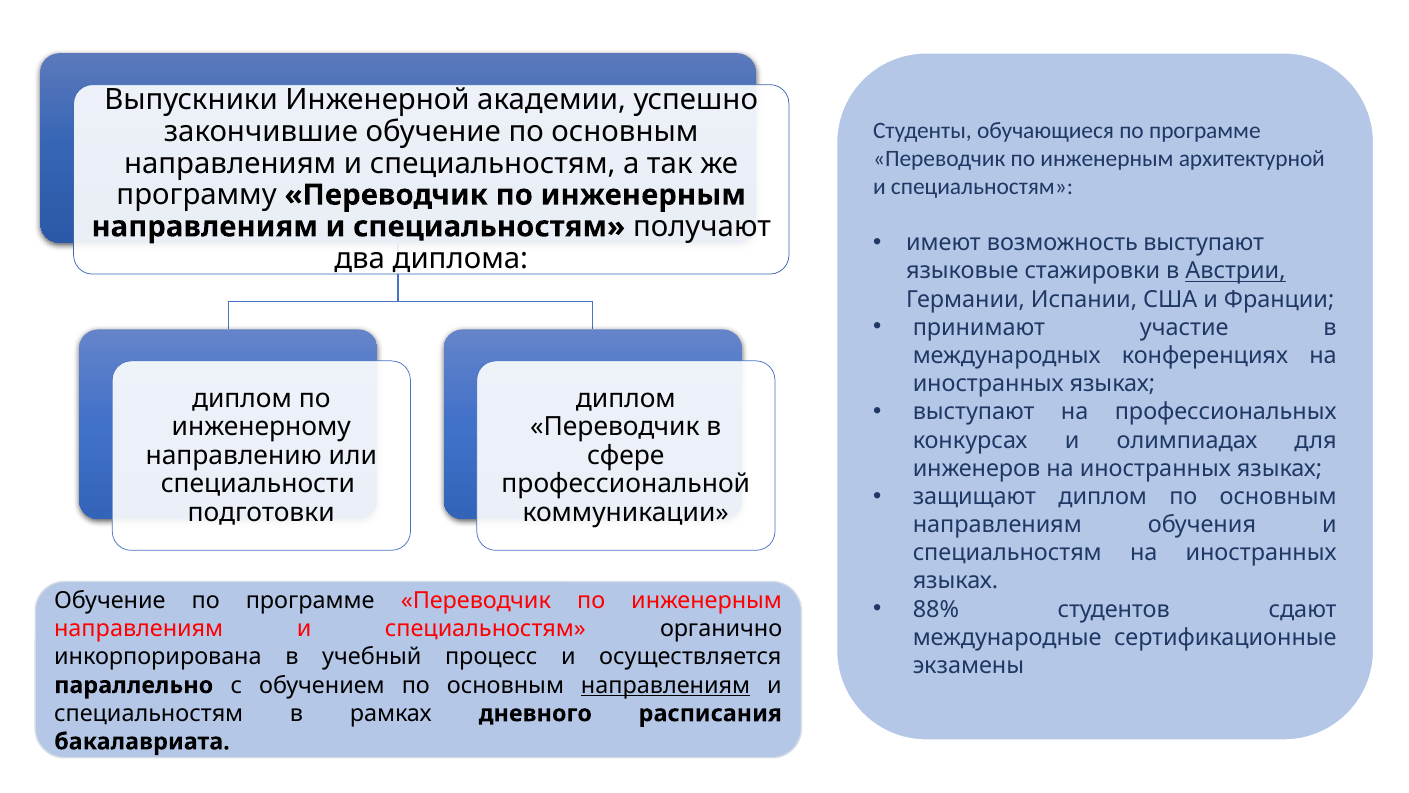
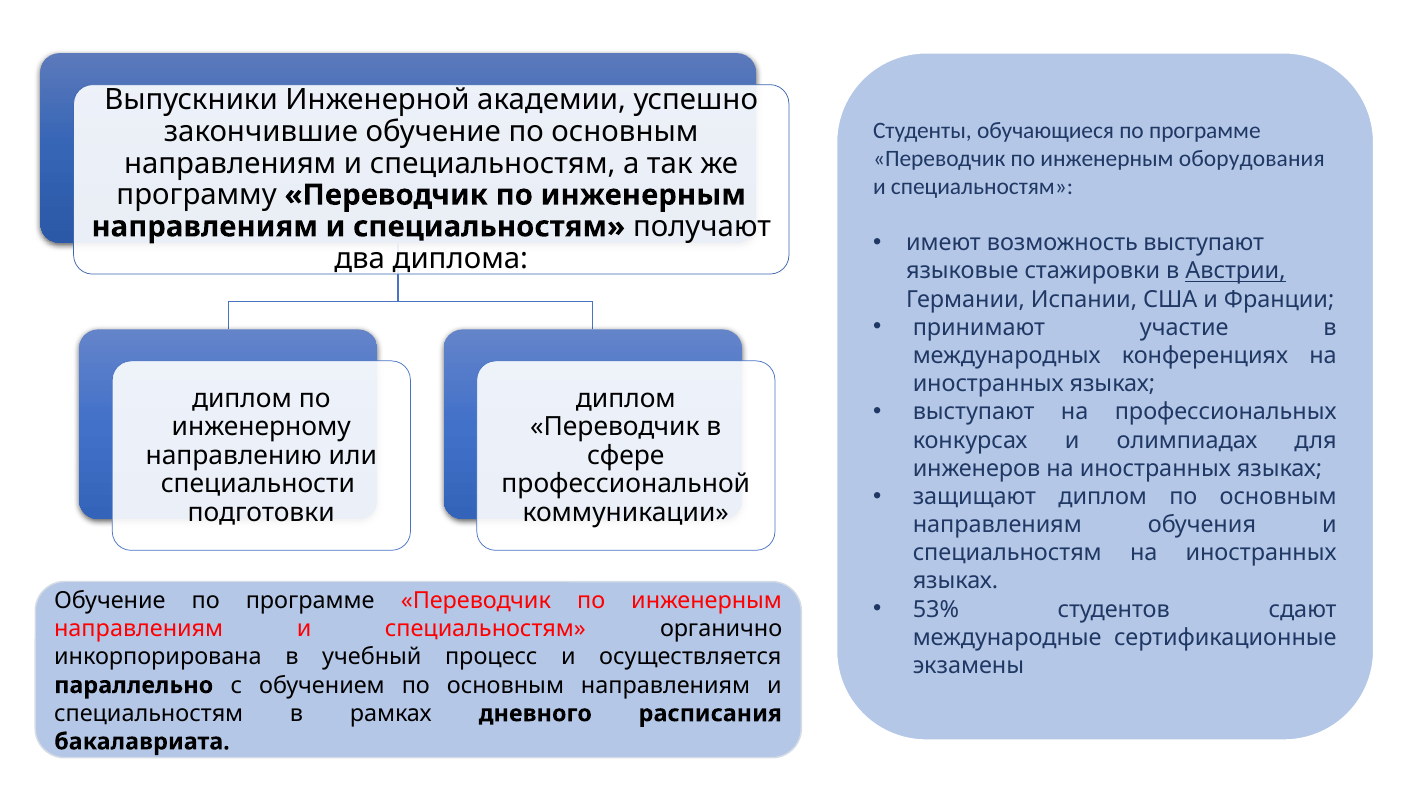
архитектурной: архитектурной -> оборудования (1252, 158)
88%: 88% -> 53% (936, 609)
направлениям underline: present -> none (666, 685)
